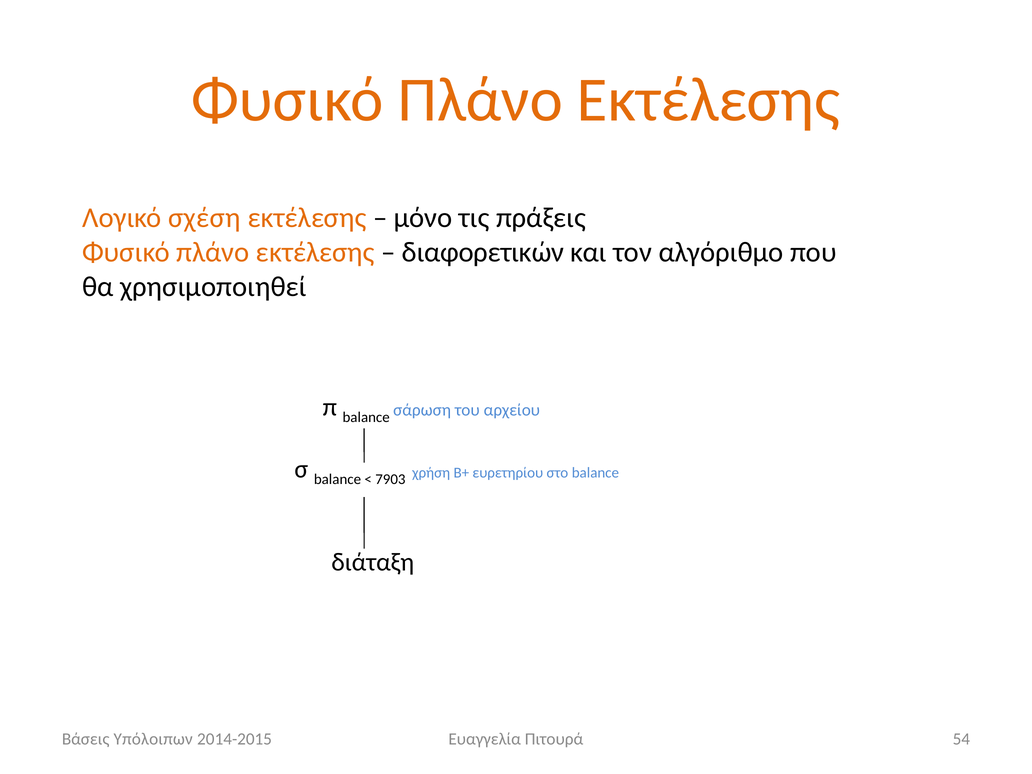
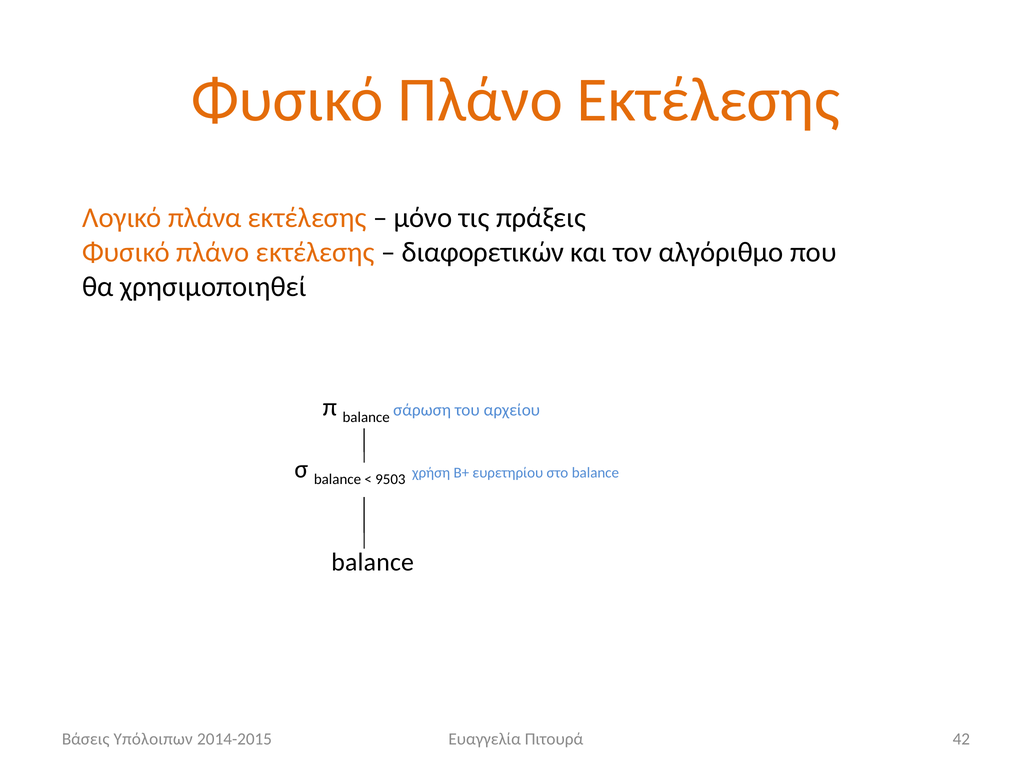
σχέση: σχέση -> πλάνα (205, 218)
7903: 7903 -> 9503 (390, 479)
διάταξη: διάταξη -> balance (373, 562)
54: 54 -> 42 (961, 739)
